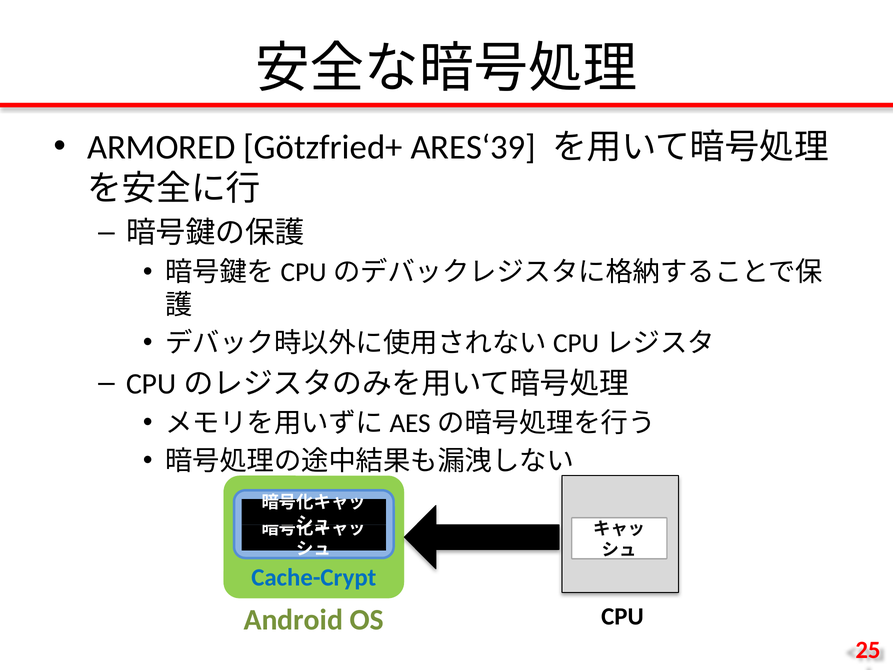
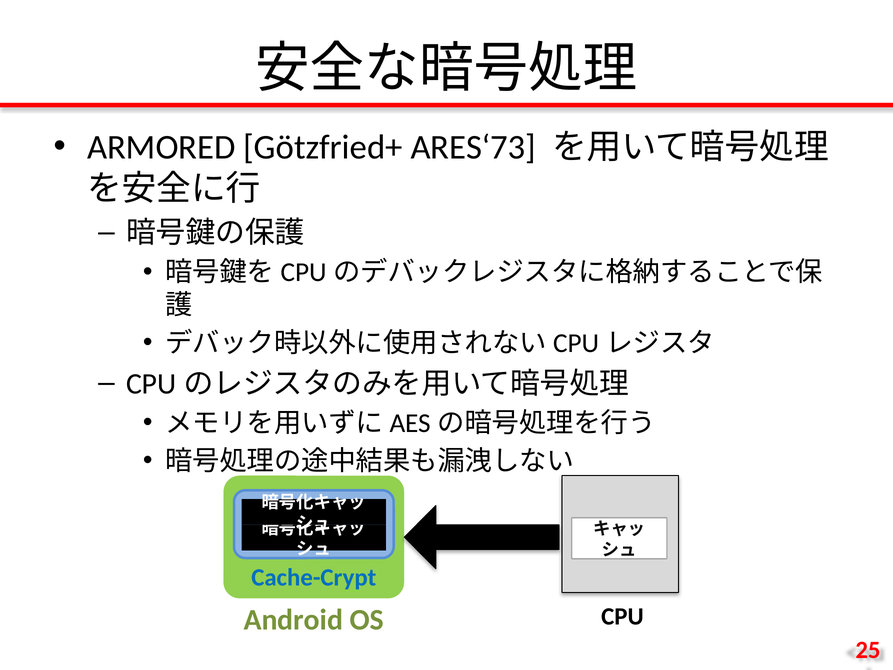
ARES‘39: ARES‘39 -> ARES‘73 (473, 147)
